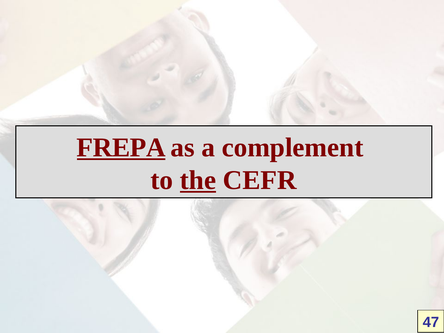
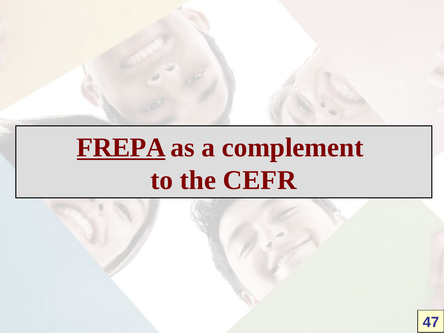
the underline: present -> none (198, 180)
